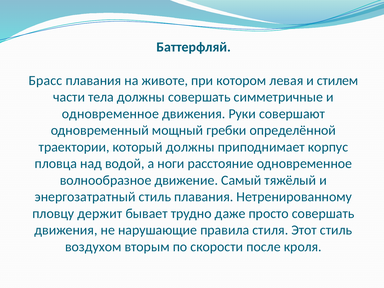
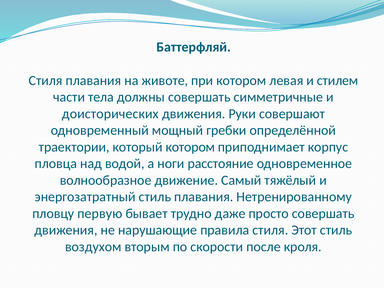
Брасс: Брасс -> Стиля (46, 80)
одновременное: одновременное -> доисторических (110, 114)
который должны: должны -> котором (190, 147)
держит: держит -> первую (100, 213)
